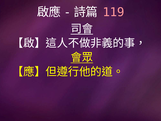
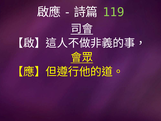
119 colour: pink -> light green (114, 12)
